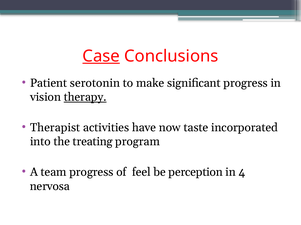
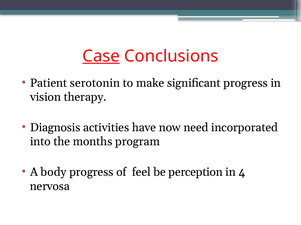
therapy underline: present -> none (85, 97)
Therapist: Therapist -> Diagnosis (55, 128)
taste: taste -> need (196, 128)
treating: treating -> months (93, 142)
team: team -> body (54, 173)
